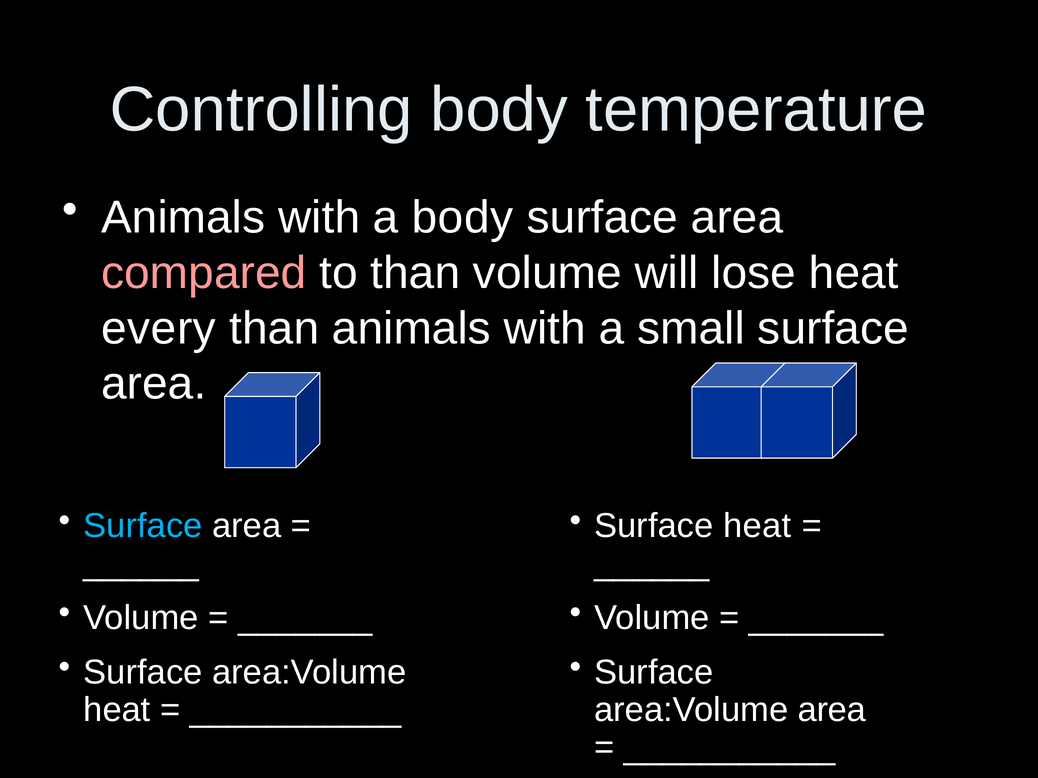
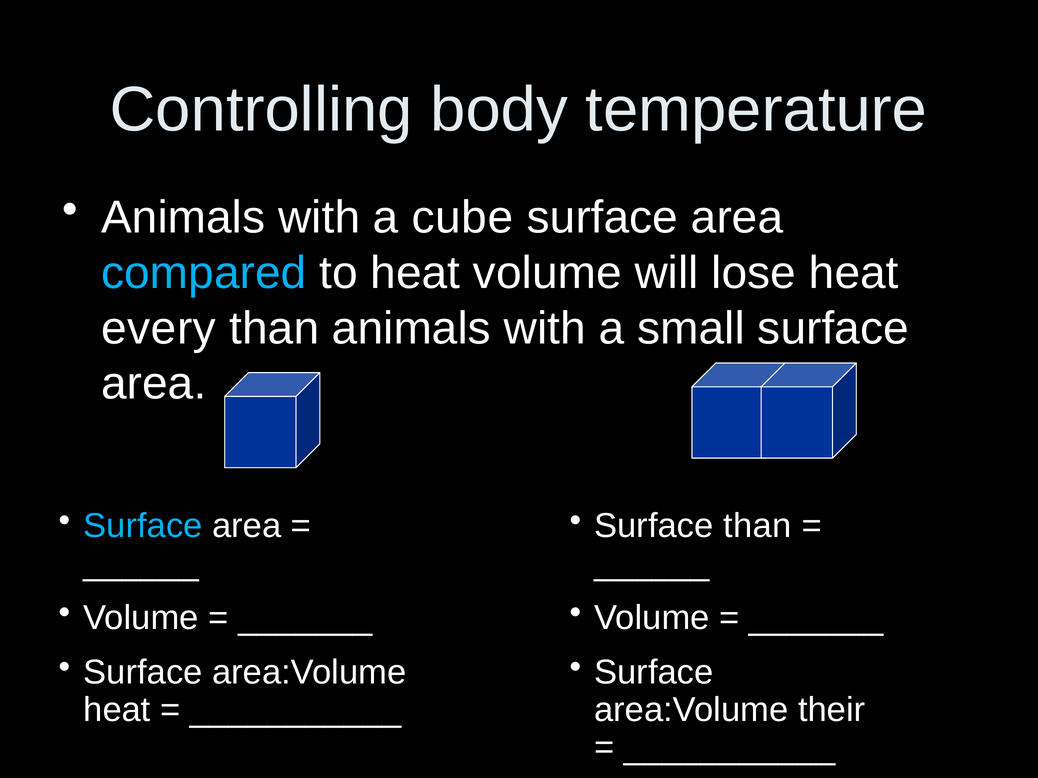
a body: body -> cube (462, 218)
compared colour: pink -> light blue (204, 273)
to than: than -> heat (415, 273)
Surface heat: heat -> than (757, 526)
area:Volume area: area -> their (832, 710)
